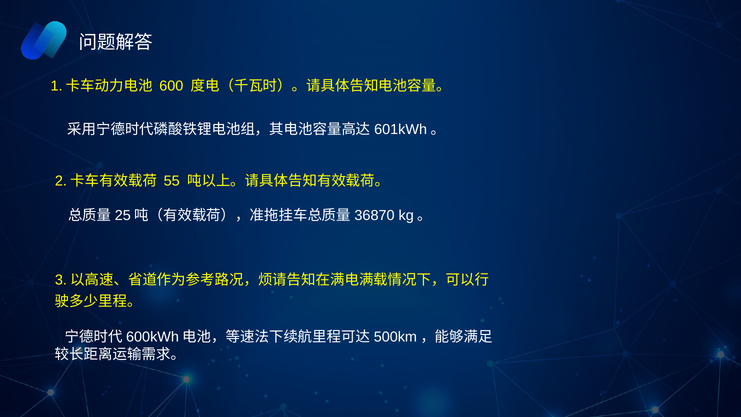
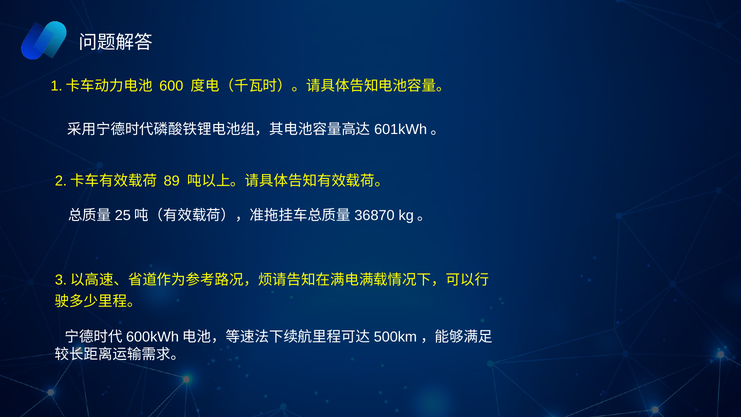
55: 55 -> 89 (172, 181)
